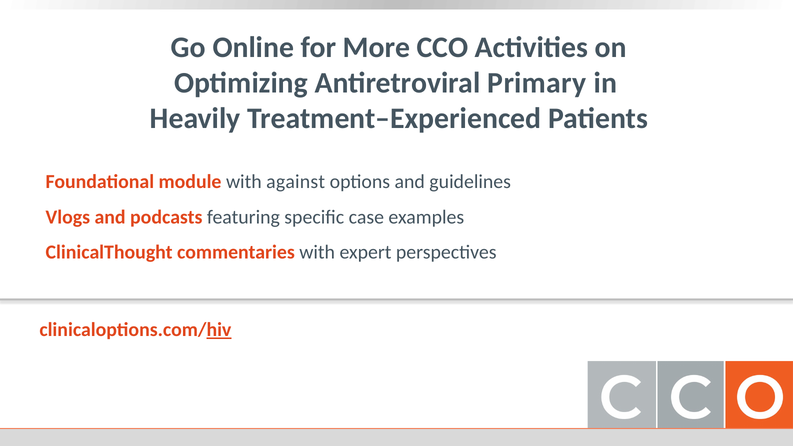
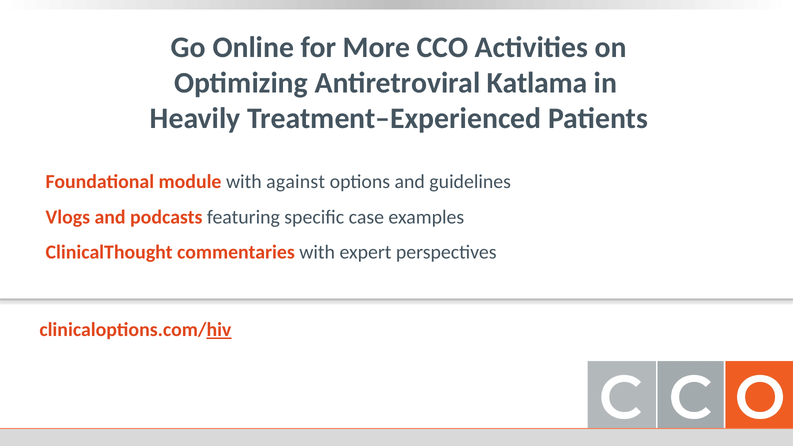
Primary: Primary -> Katlama (537, 83)
